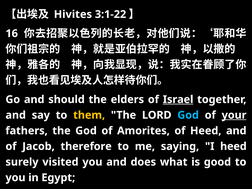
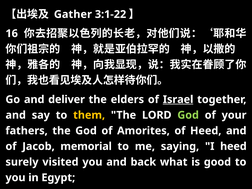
Hivites: Hivites -> Gather (73, 14)
should: should -> deliver (67, 99)
God colour: light blue -> light green (188, 115)
your underline: present -> none (234, 115)
therefore: therefore -> memorial (86, 146)
does: does -> back (143, 162)
